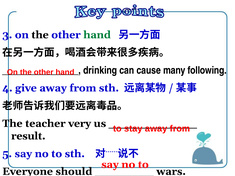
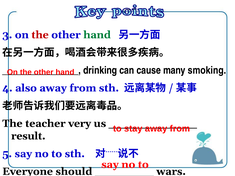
the colour: black -> red (40, 35)
following: following -> smoking (207, 70)
give: give -> also (26, 88)
